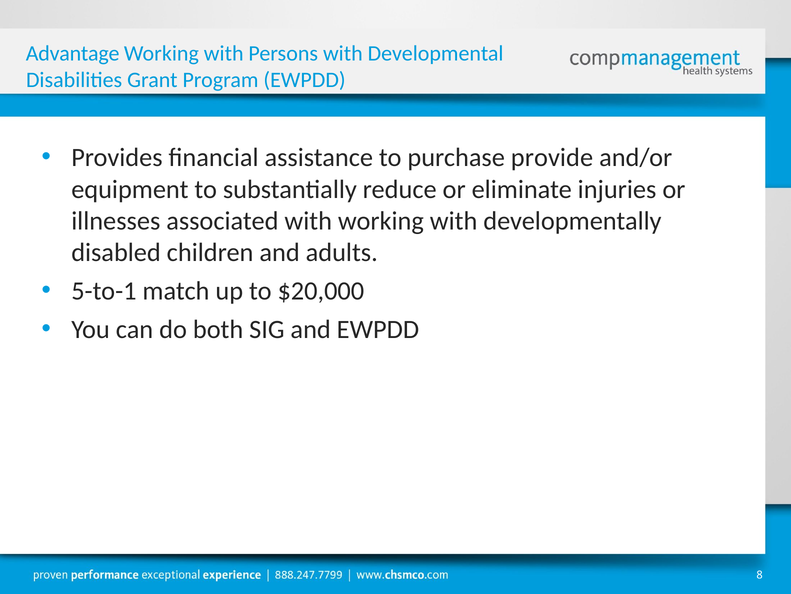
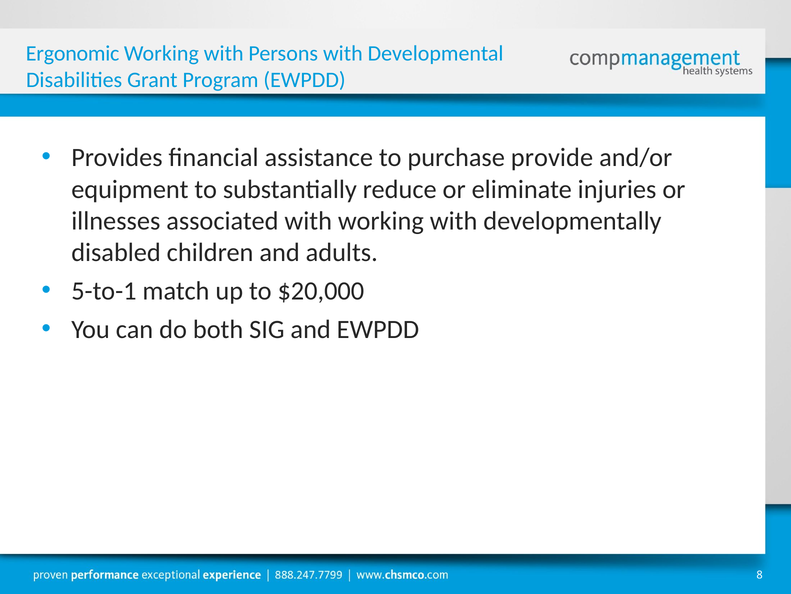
Advantage: Advantage -> Ergonomic (73, 53)
